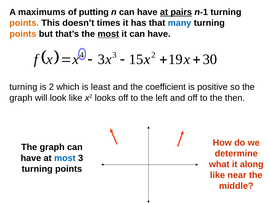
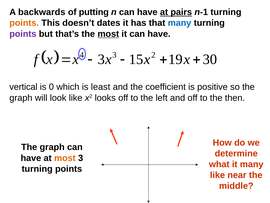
maximums: maximums -> backwards (42, 12)
times: times -> dates (109, 23)
points colour: orange -> purple (23, 34)
turning: turning -> vertical (23, 87)
is 2: 2 -> 0 (51, 87)
most colour: blue -> orange (65, 158)
it along: along -> many (252, 164)
